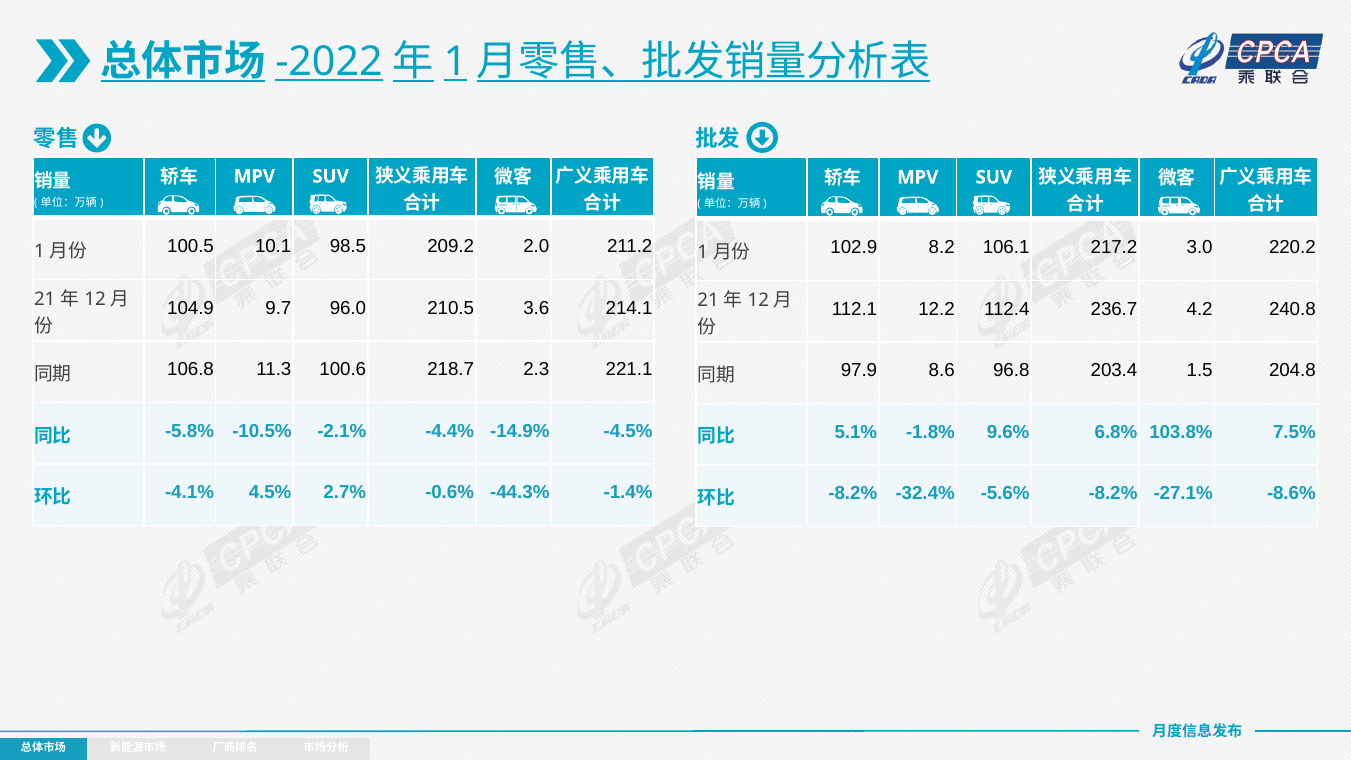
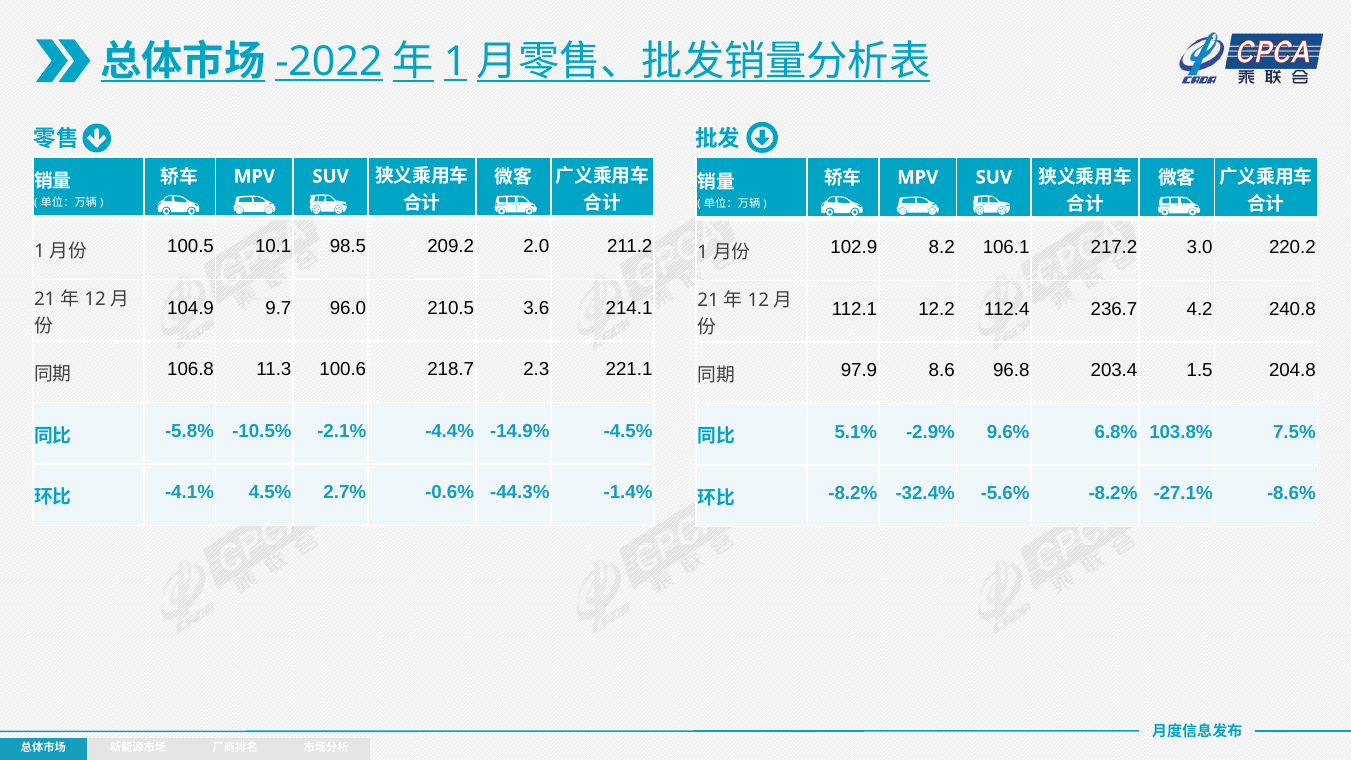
-1.8%: -1.8% -> -2.9% (930, 432)
